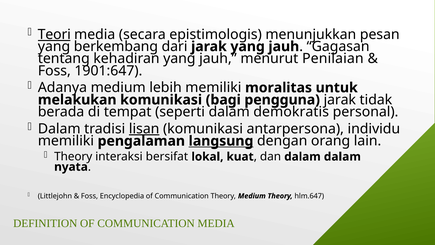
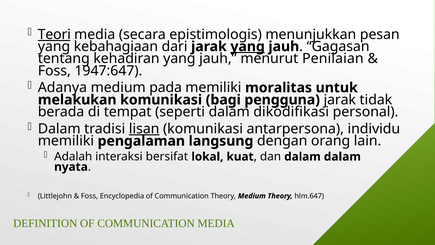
berkembang: berkembang -> kebahagiaan (116, 46)
yang underline: none -> present (248, 46)
1901:647: 1901:647 -> 1947:647 (108, 71)
lebih: lebih -> pada (166, 88)
demokratis: demokratis -> dikodifikasi (291, 112)
langsung underline: present -> none (221, 141)
Theory: Theory -> Adalah (73, 156)
